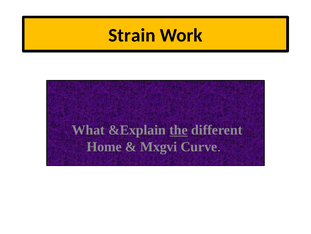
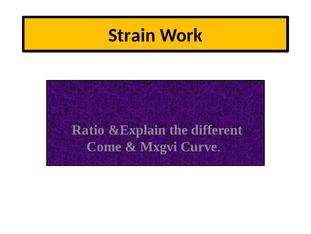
What: What -> Ratio (88, 130)
the underline: present -> none (179, 130)
Home: Home -> Come (104, 146)
